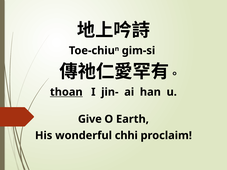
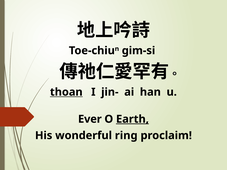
Give: Give -> Ever (90, 119)
Earth underline: none -> present (132, 119)
chhi: chhi -> ring (126, 136)
